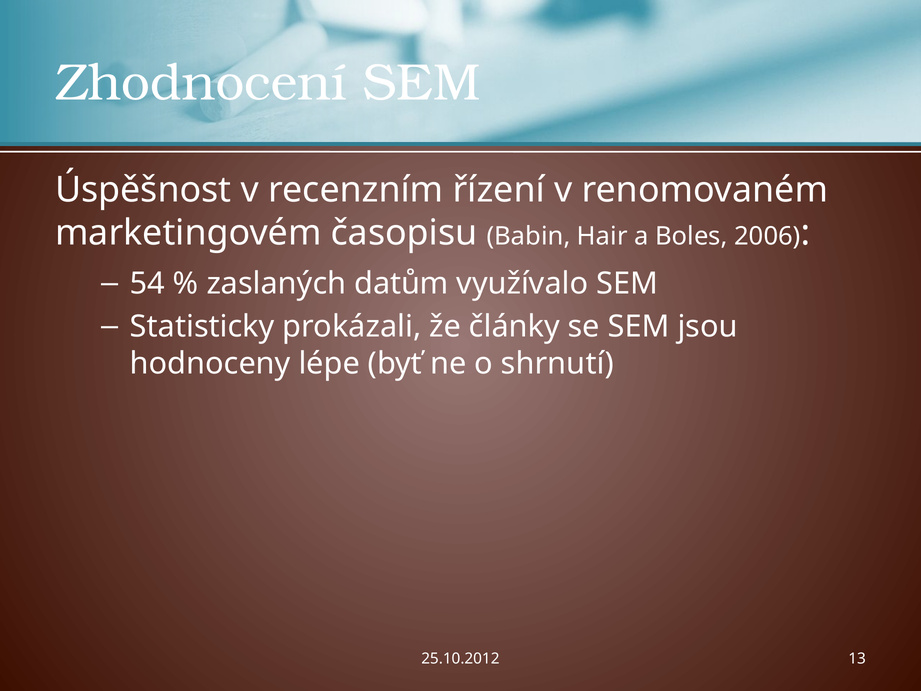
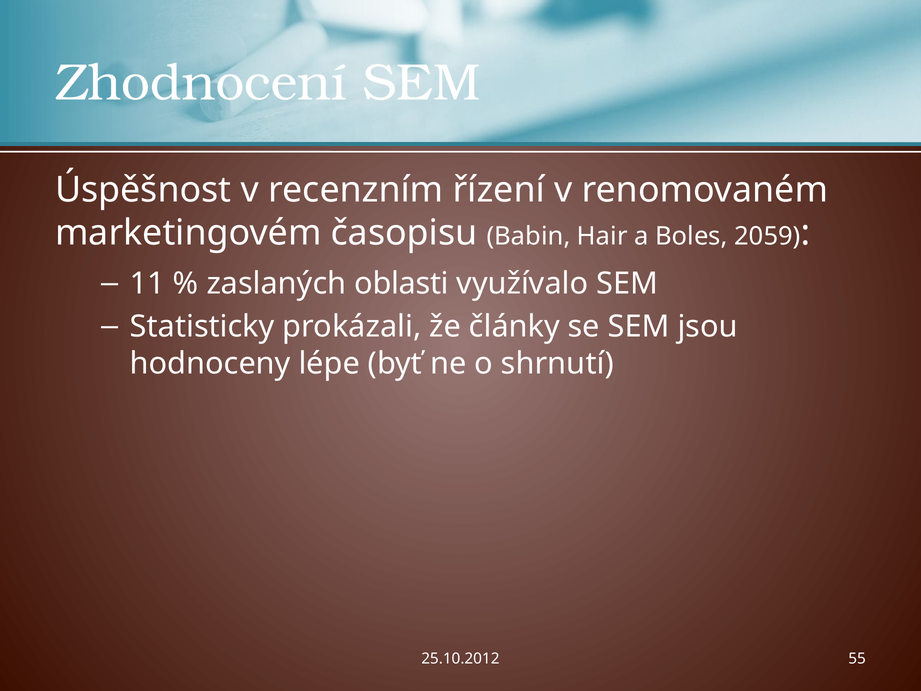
2006: 2006 -> 2059 (767, 236)
54: 54 -> 11 (148, 284)
datům: datům -> oblasti (402, 284)
13: 13 -> 55 (857, 658)
